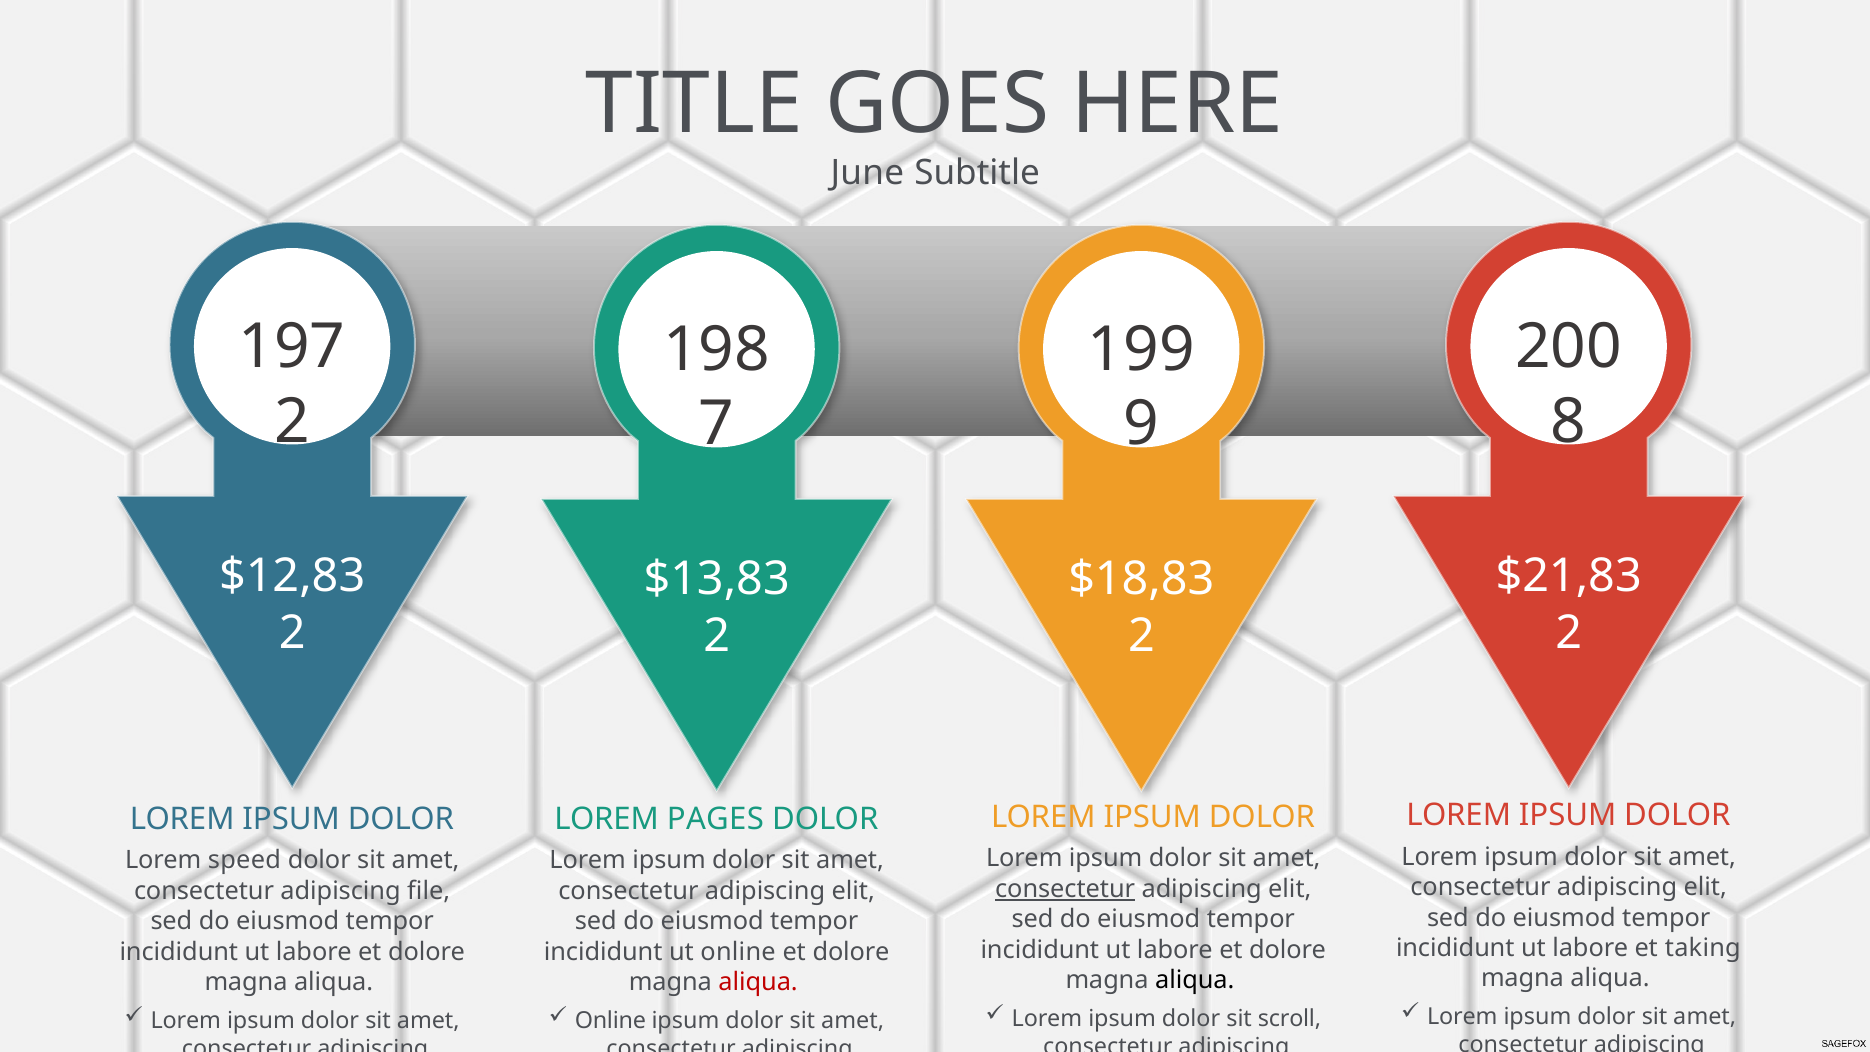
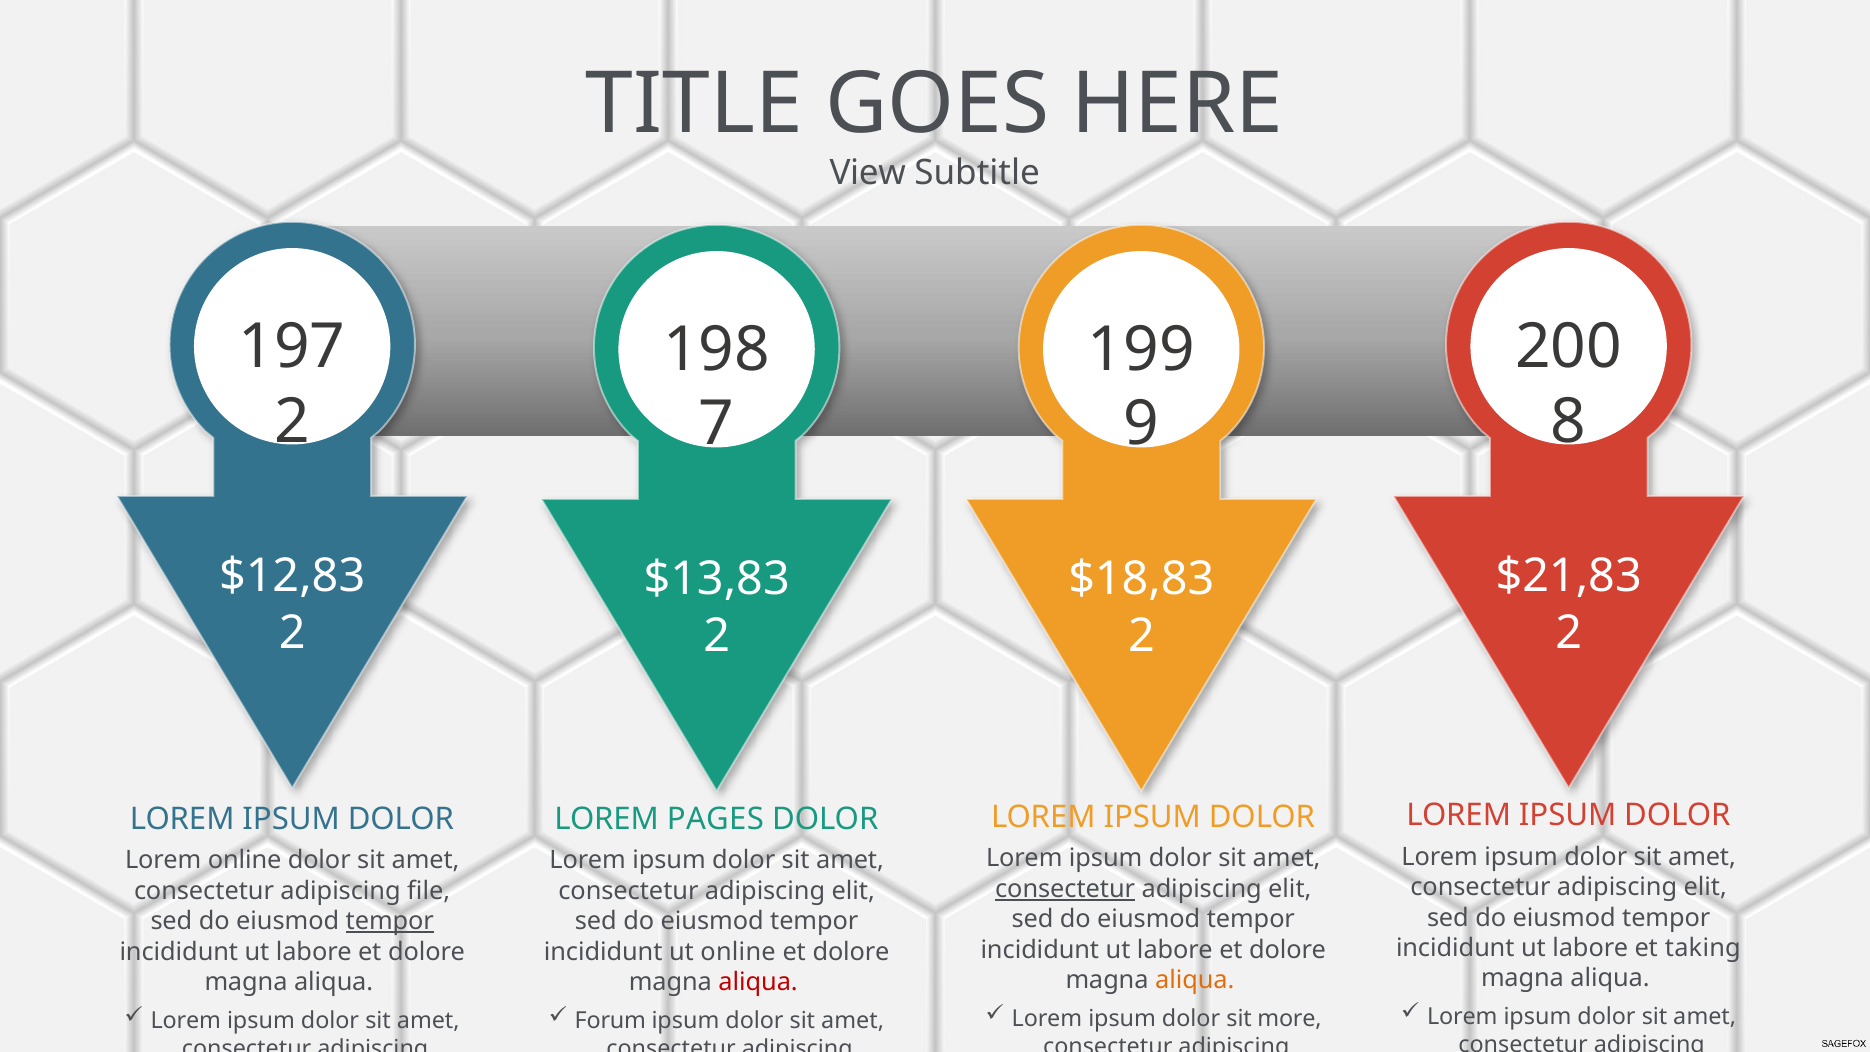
June: June -> View (868, 173)
Lorem speed: speed -> online (245, 860)
tempor underline: none -> present (390, 921)
aliqua colour: black -> orange (1195, 980)
scroll: scroll -> more (1289, 1018)
Online: Online -> Forum (610, 1020)
